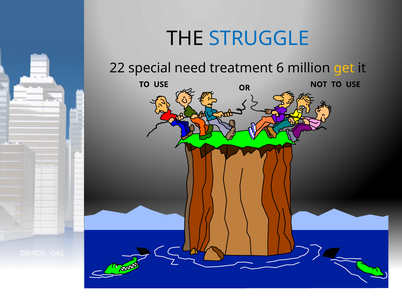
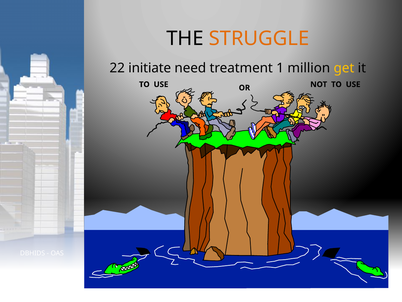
STRUGGLE colour: blue -> orange (259, 39)
special: special -> initiate (150, 68)
6: 6 -> 1 (280, 68)
